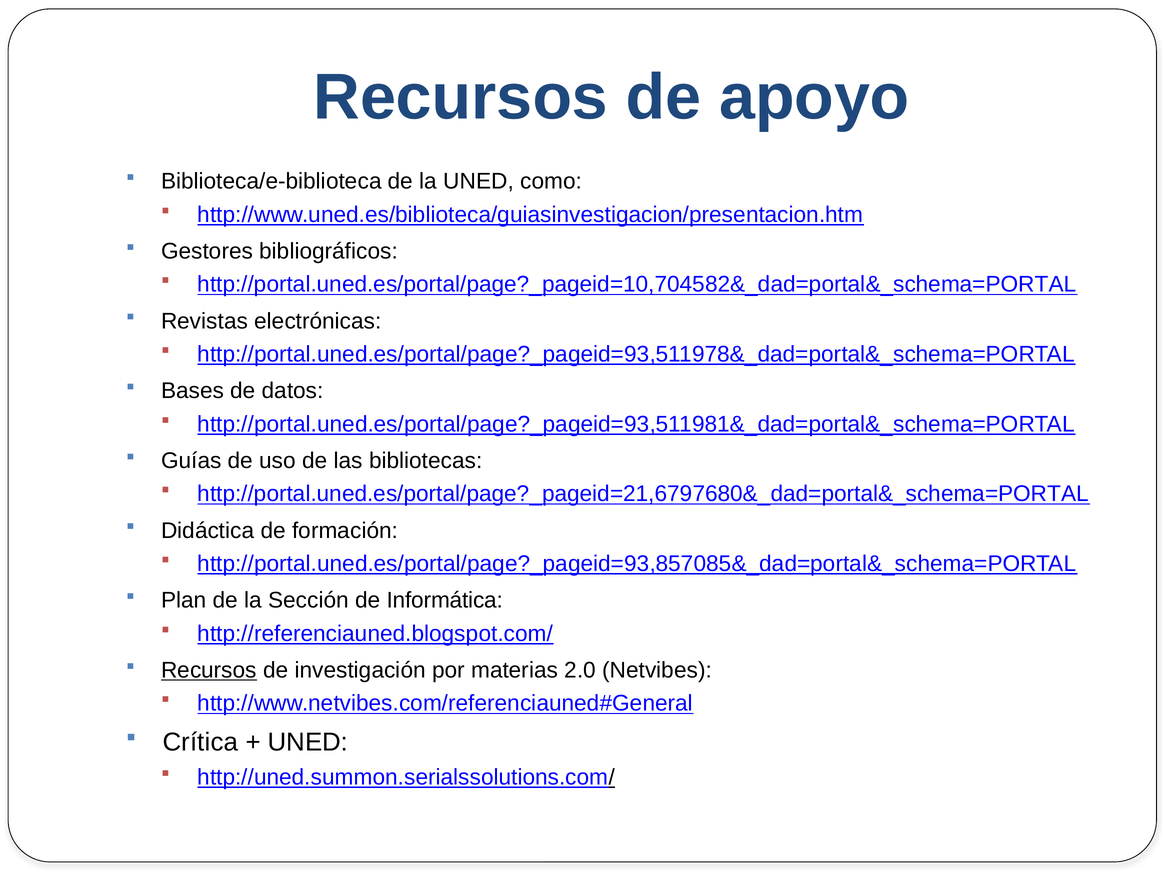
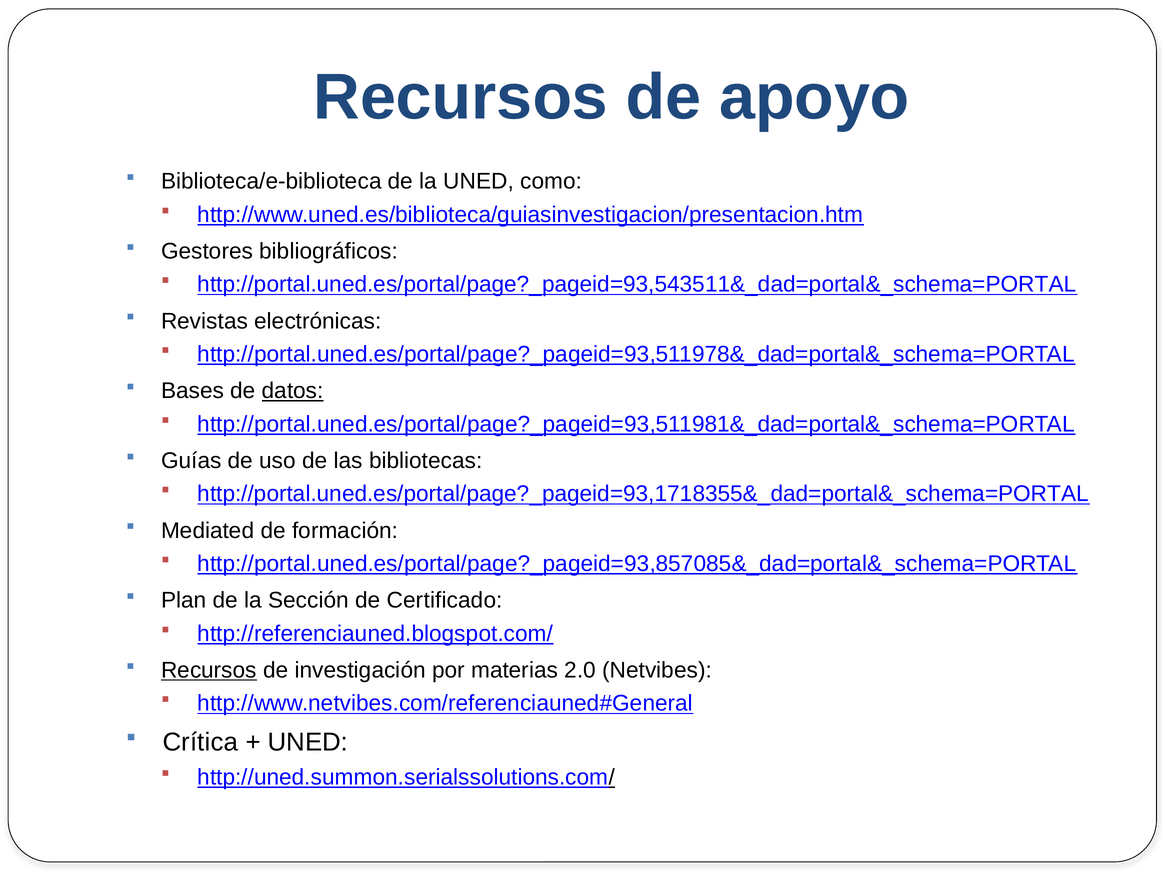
http://portal.uned.es/portal/page?_pageid=10,704582&_dad=portal&_schema=PORTAL: http://portal.uned.es/portal/page?_pageid=10,704582&_dad=portal&_schema=PORTAL -> http://portal.uned.es/portal/page?_pageid=93,543511&_dad=portal&_schema=PORTAL (637, 284)
datos underline: none -> present (293, 391)
http://portal.uned.es/portal/page?_pageid=21,6797680&_dad=portal&_schema=PORTAL: http://portal.uned.es/portal/page?_pageid=21,6797680&_dad=portal&_schema=PORTAL -> http://portal.uned.es/portal/page?_pageid=93,1718355&_dad=portal&_schema=PORTAL (643, 494)
Didáctica: Didáctica -> Mediated (208, 530)
Informática: Informática -> Certificado (445, 600)
